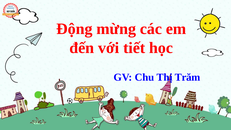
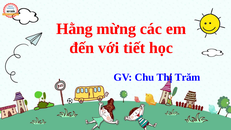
Động: Động -> Hằng (74, 29)
